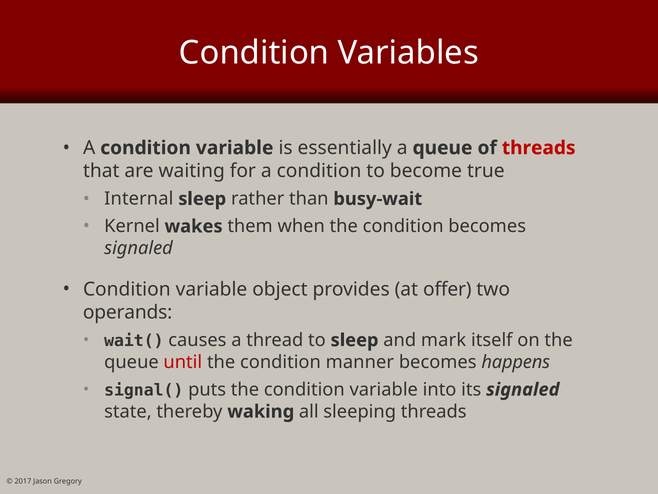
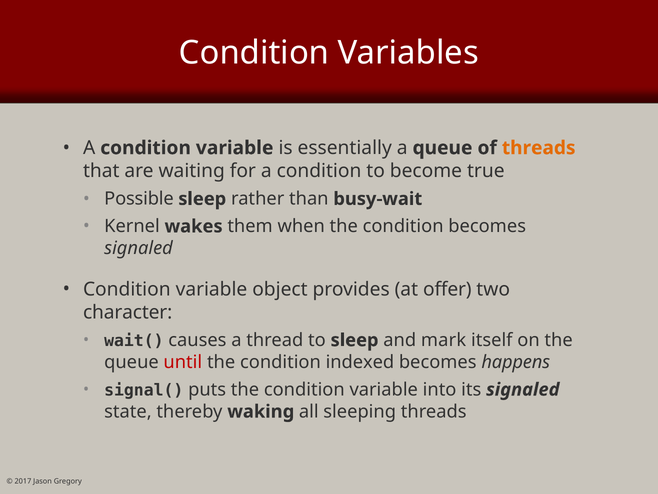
threads colour: red -> orange (539, 148)
Internal: Internal -> Possible (139, 199)
operands: operands -> character (128, 312)
manner: manner -> indexed (360, 362)
